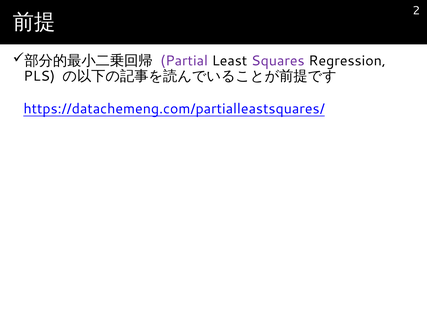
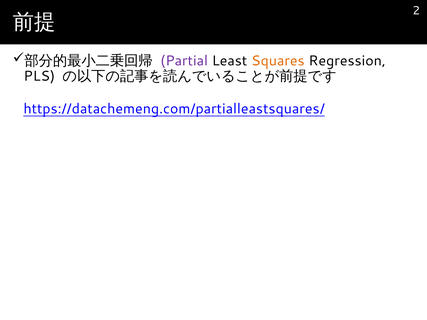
Squares colour: purple -> orange (278, 61)
